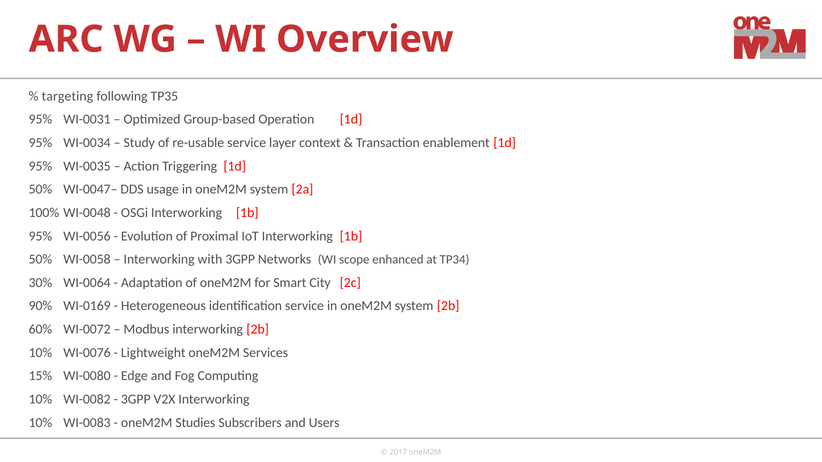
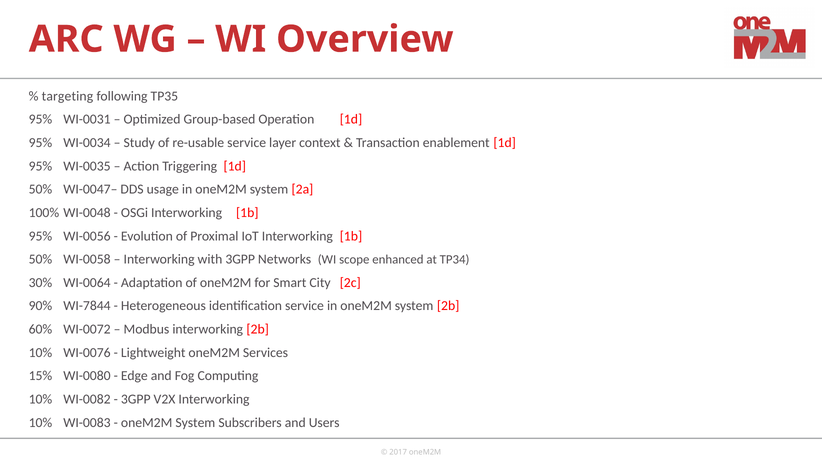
WI-0169: WI-0169 -> WI-7844 (87, 306)
Studies: Studies -> System (195, 423)
